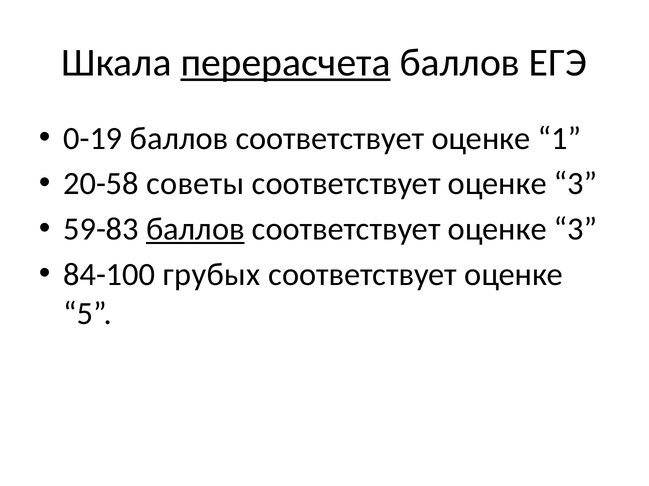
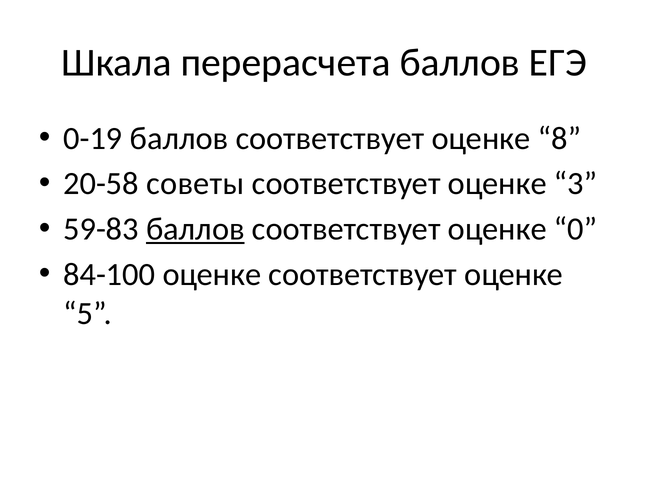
перерасчета underline: present -> none (286, 63)
1: 1 -> 8 (559, 139)
3: 3 -> 0 (576, 229)
84-100 грубых: грубых -> оценке (212, 275)
